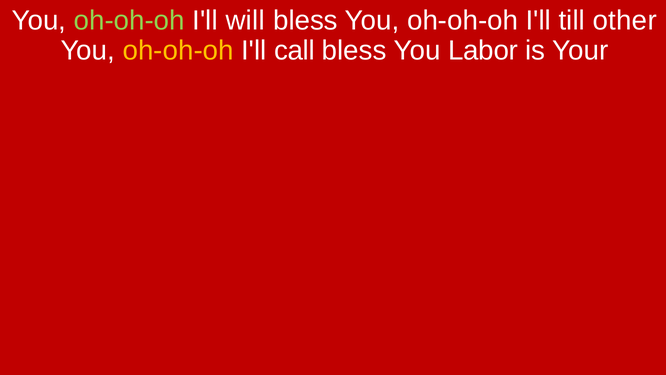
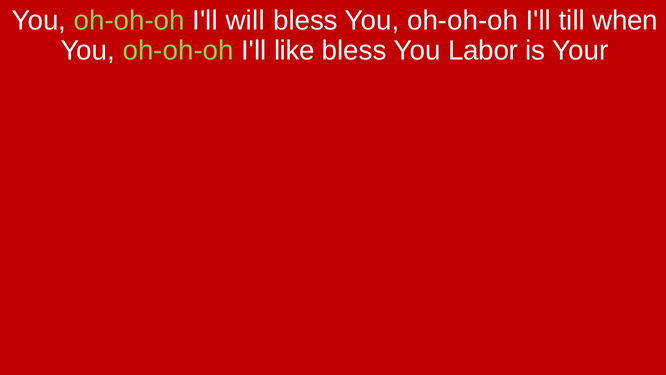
other: other -> when (625, 21)
oh-oh-oh colour: yellow -> light green (178, 51)
call: call -> like (294, 51)
